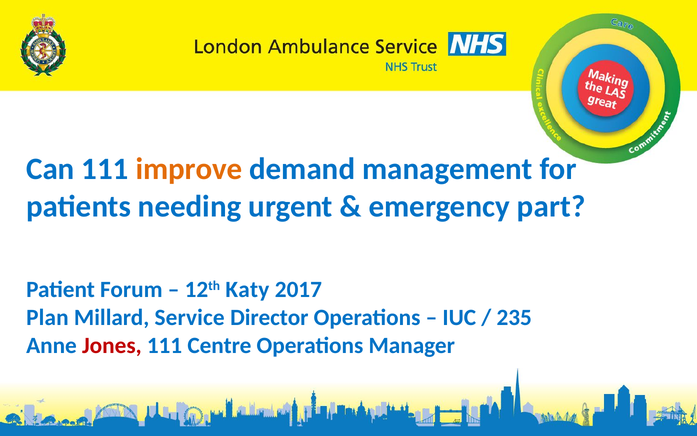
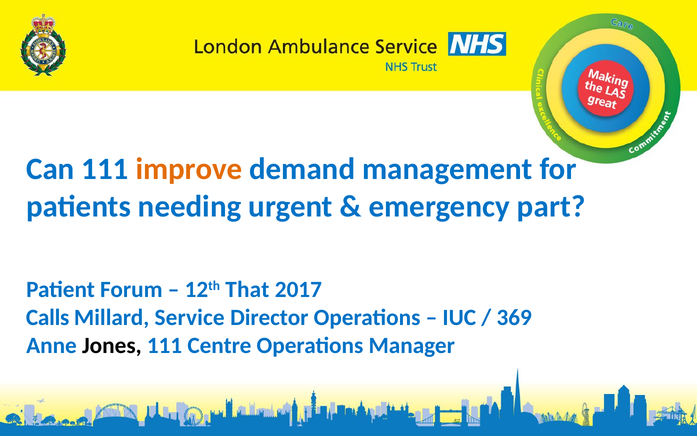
Katy: Katy -> That (247, 289)
Plan: Plan -> Calls (48, 317)
235: 235 -> 369 (514, 317)
Jones colour: red -> black (112, 345)
